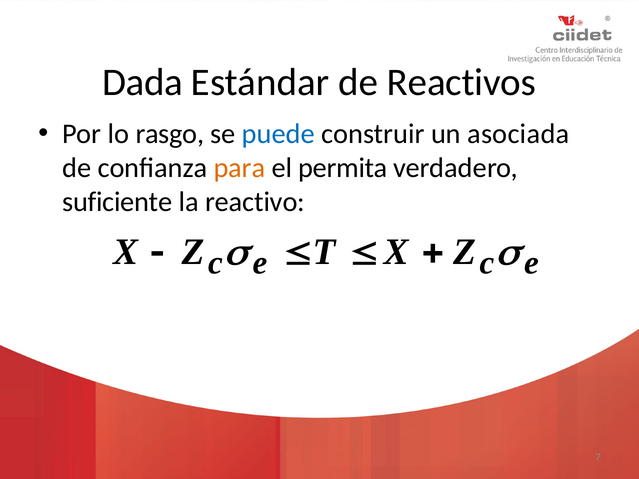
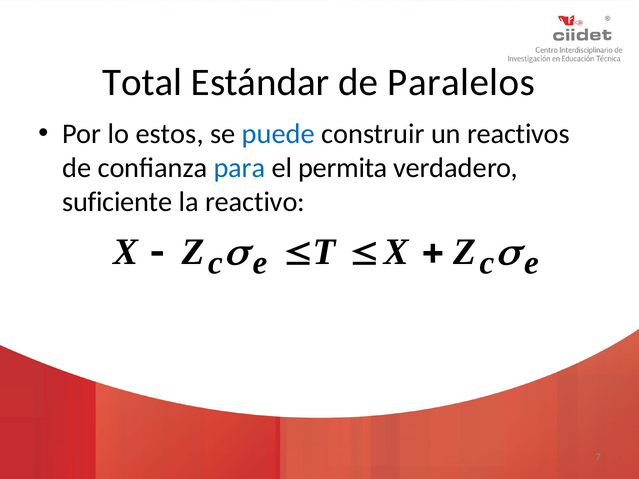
Dada: Dada -> Total (142, 82)
Reactivos: Reactivos -> Paralelos (461, 82)
rasgo: rasgo -> estos (170, 134)
asociada: asociada -> reactivos (519, 134)
para colour: orange -> blue (239, 168)
